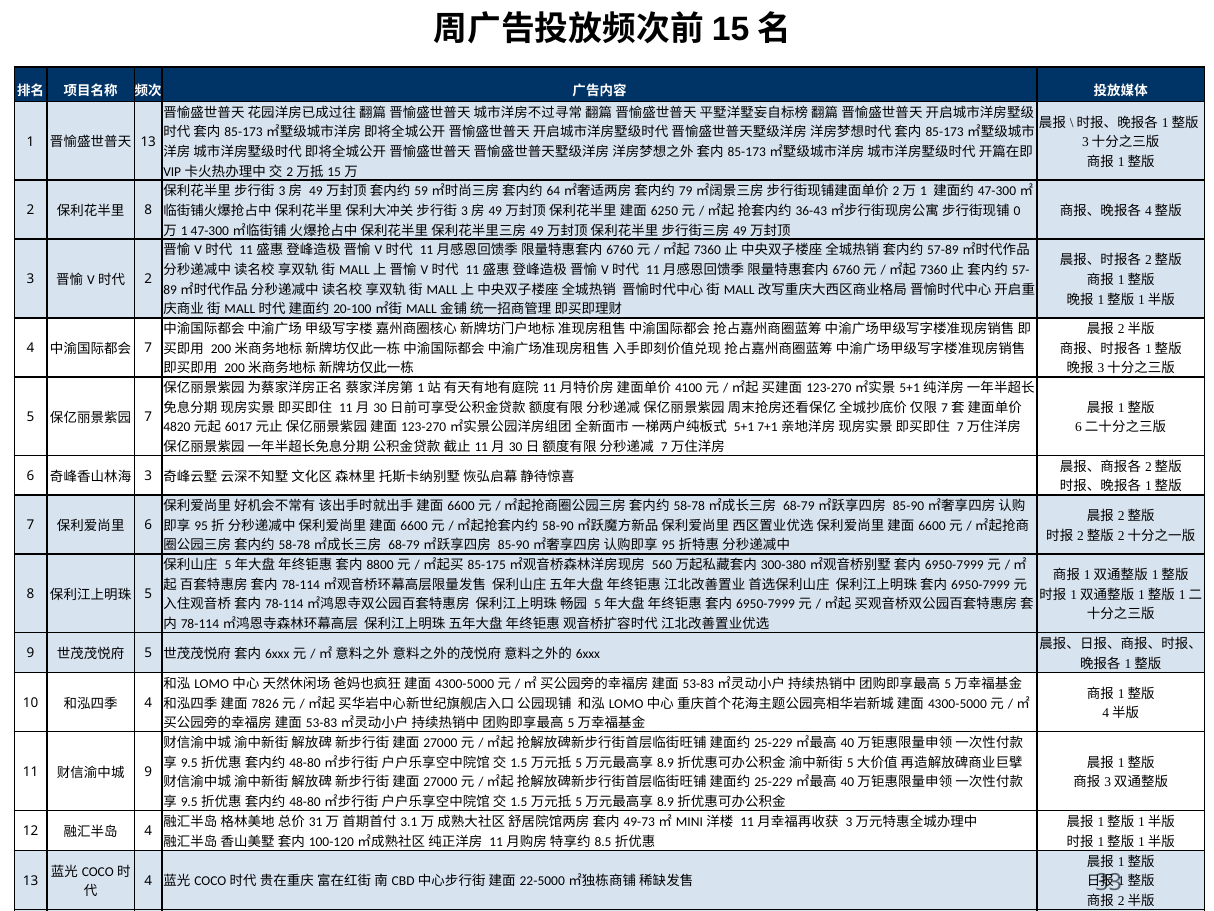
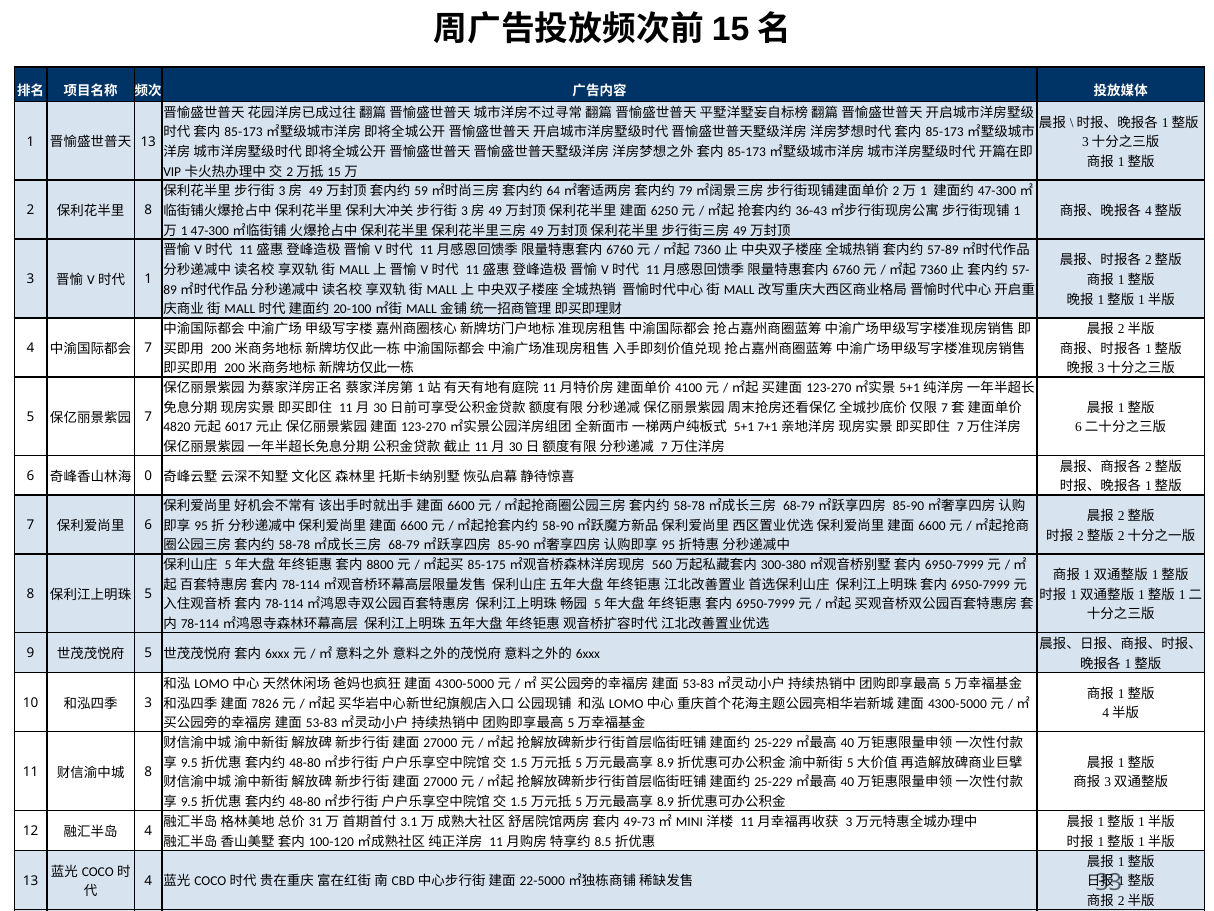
0: 0 -> 1 (1017, 211)
2: 2 -> 1 (148, 279)
3: 3 -> 0 (148, 476)
4: 4 -> 3 (148, 703)
9: 9 -> 8 (148, 771)
